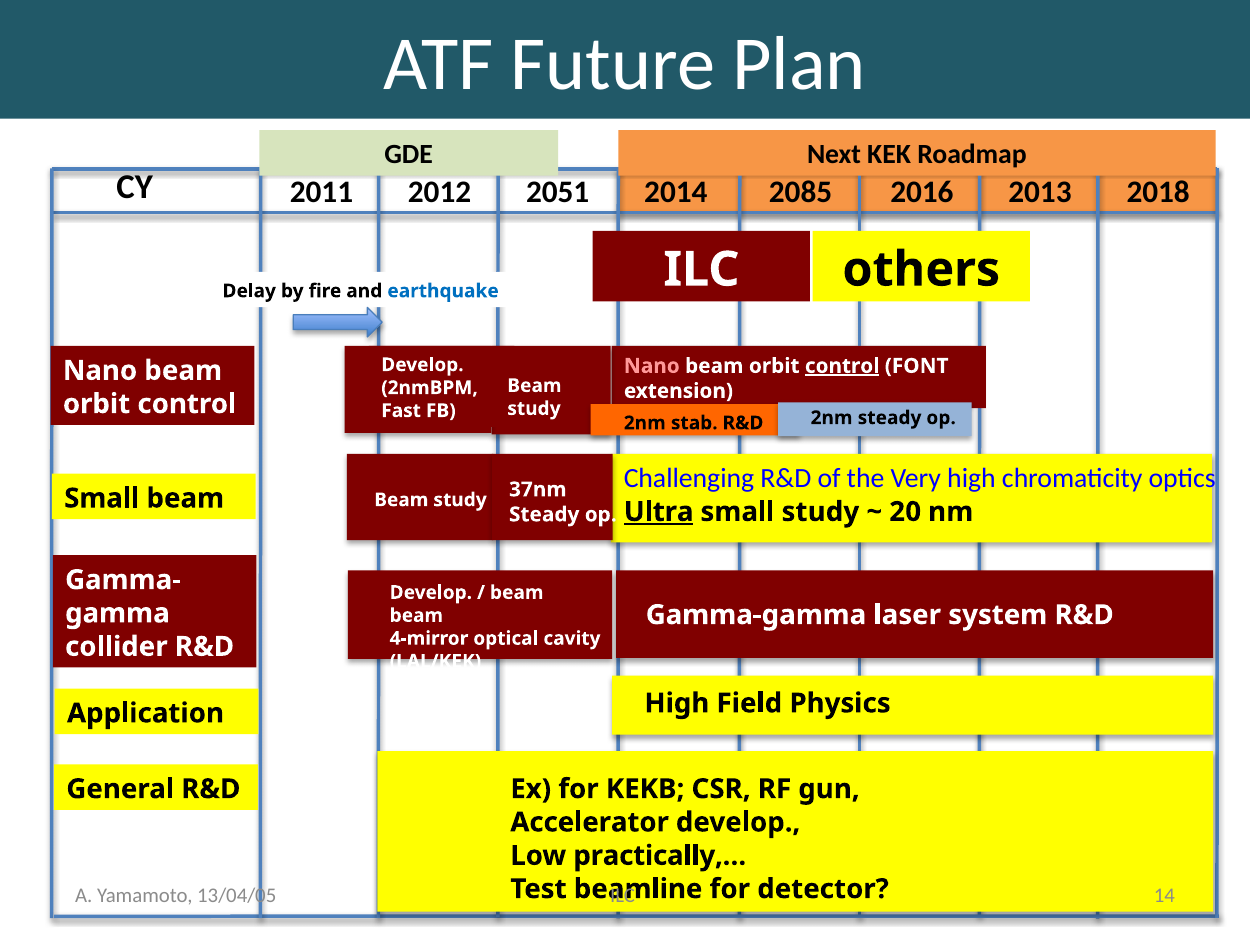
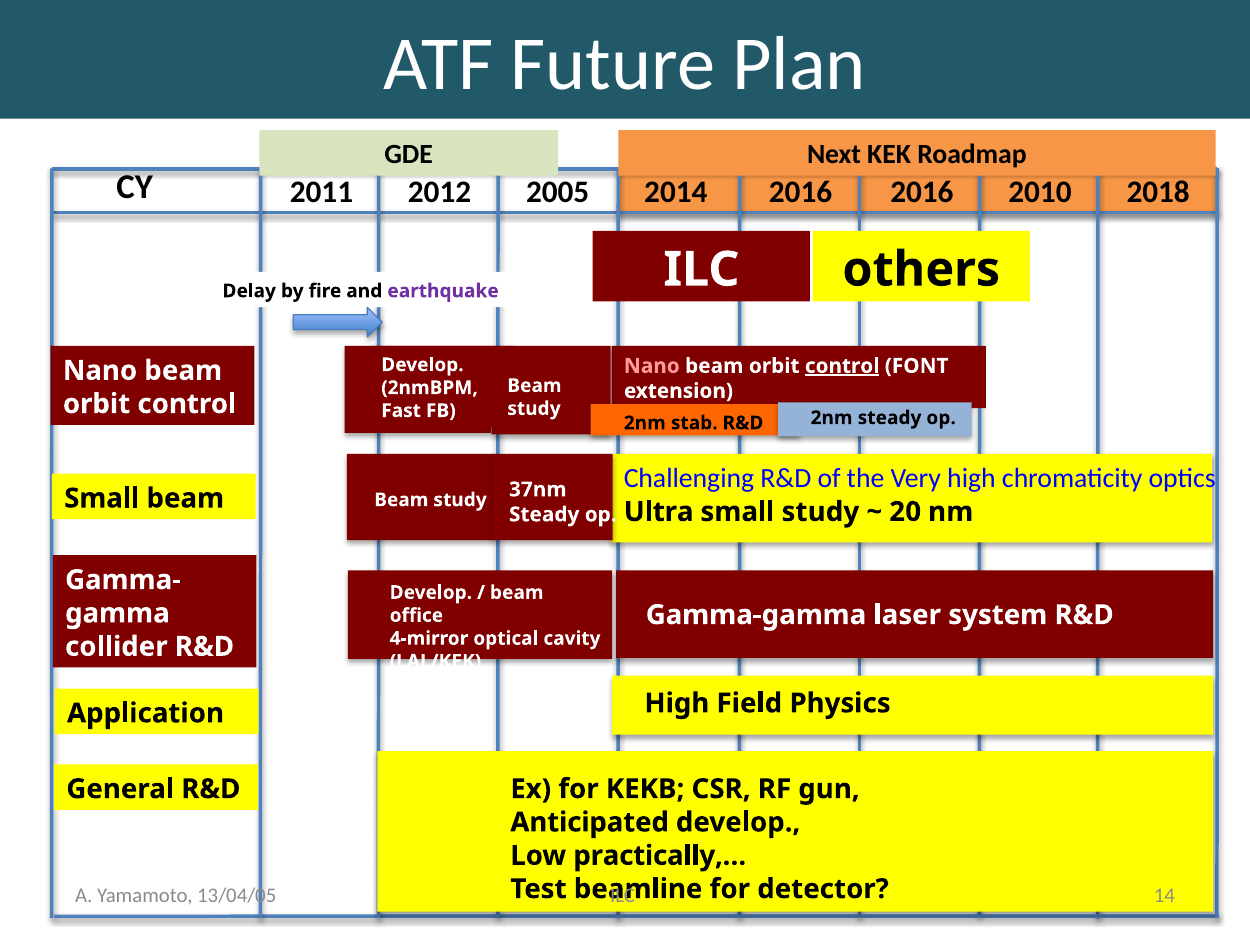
2051: 2051 -> 2005 (558, 192)
2014 2085: 2085 -> 2016 (801, 192)
2013: 2013 -> 2010 (1040, 192)
earthquake colour: blue -> purple (443, 291)
Ultra underline: present -> none (659, 512)
beam: beam -> office (416, 615)
Accelerator: Accelerator -> Anticipated (590, 822)
